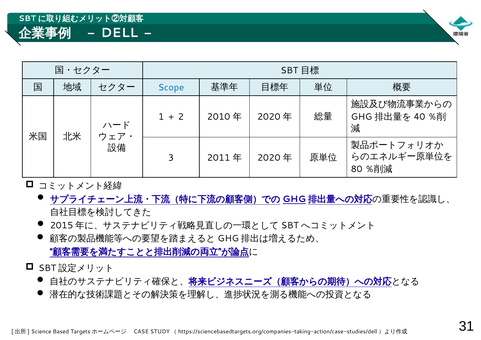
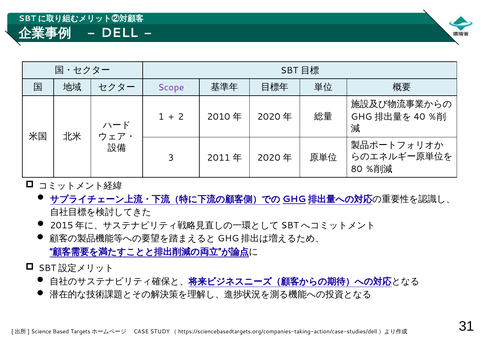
Scope colour: blue -> purple (171, 88)
